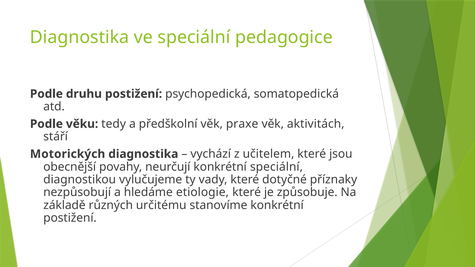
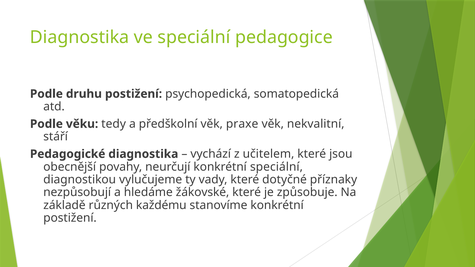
aktivitách: aktivitách -> nekvalitní (316, 124)
Motorických: Motorických -> Pedagogické (68, 154)
etiologie: etiologie -> žákovské (203, 193)
určitému: určitému -> každému (161, 205)
